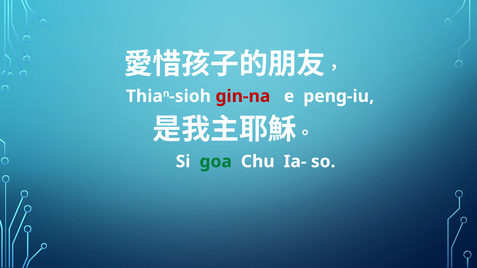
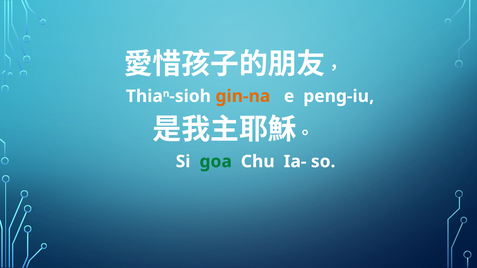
gin-na colour: red -> orange (243, 96)
